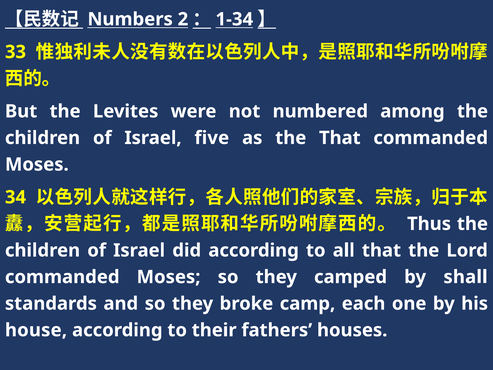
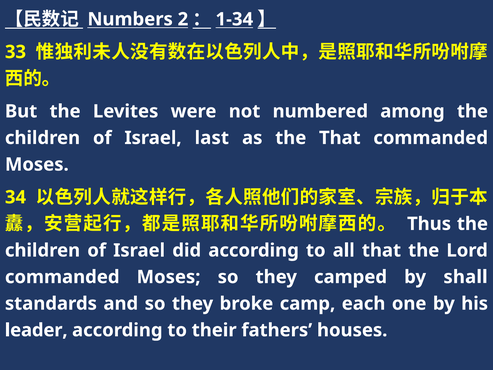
five: five -> last (212, 138)
house: house -> leader (36, 330)
